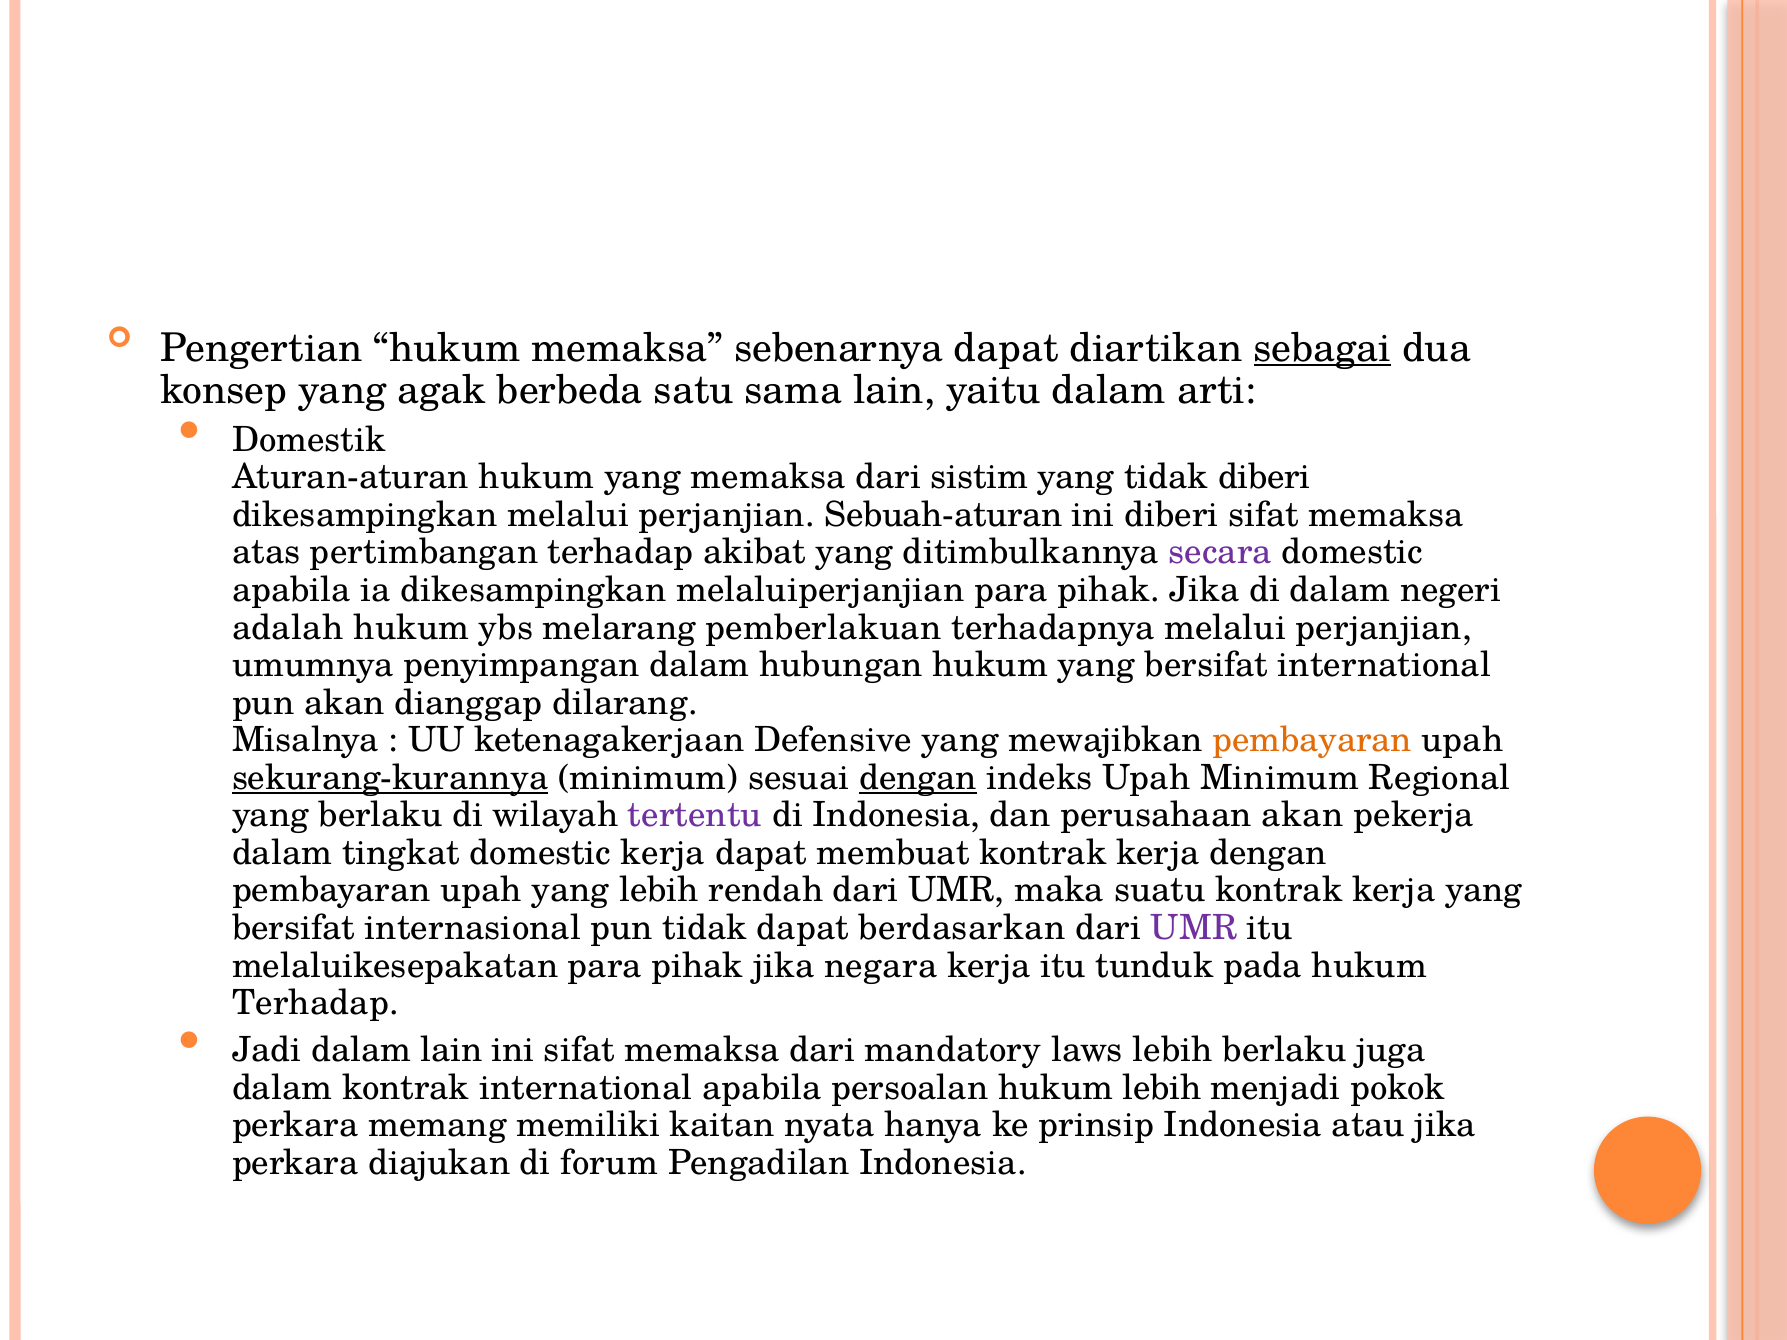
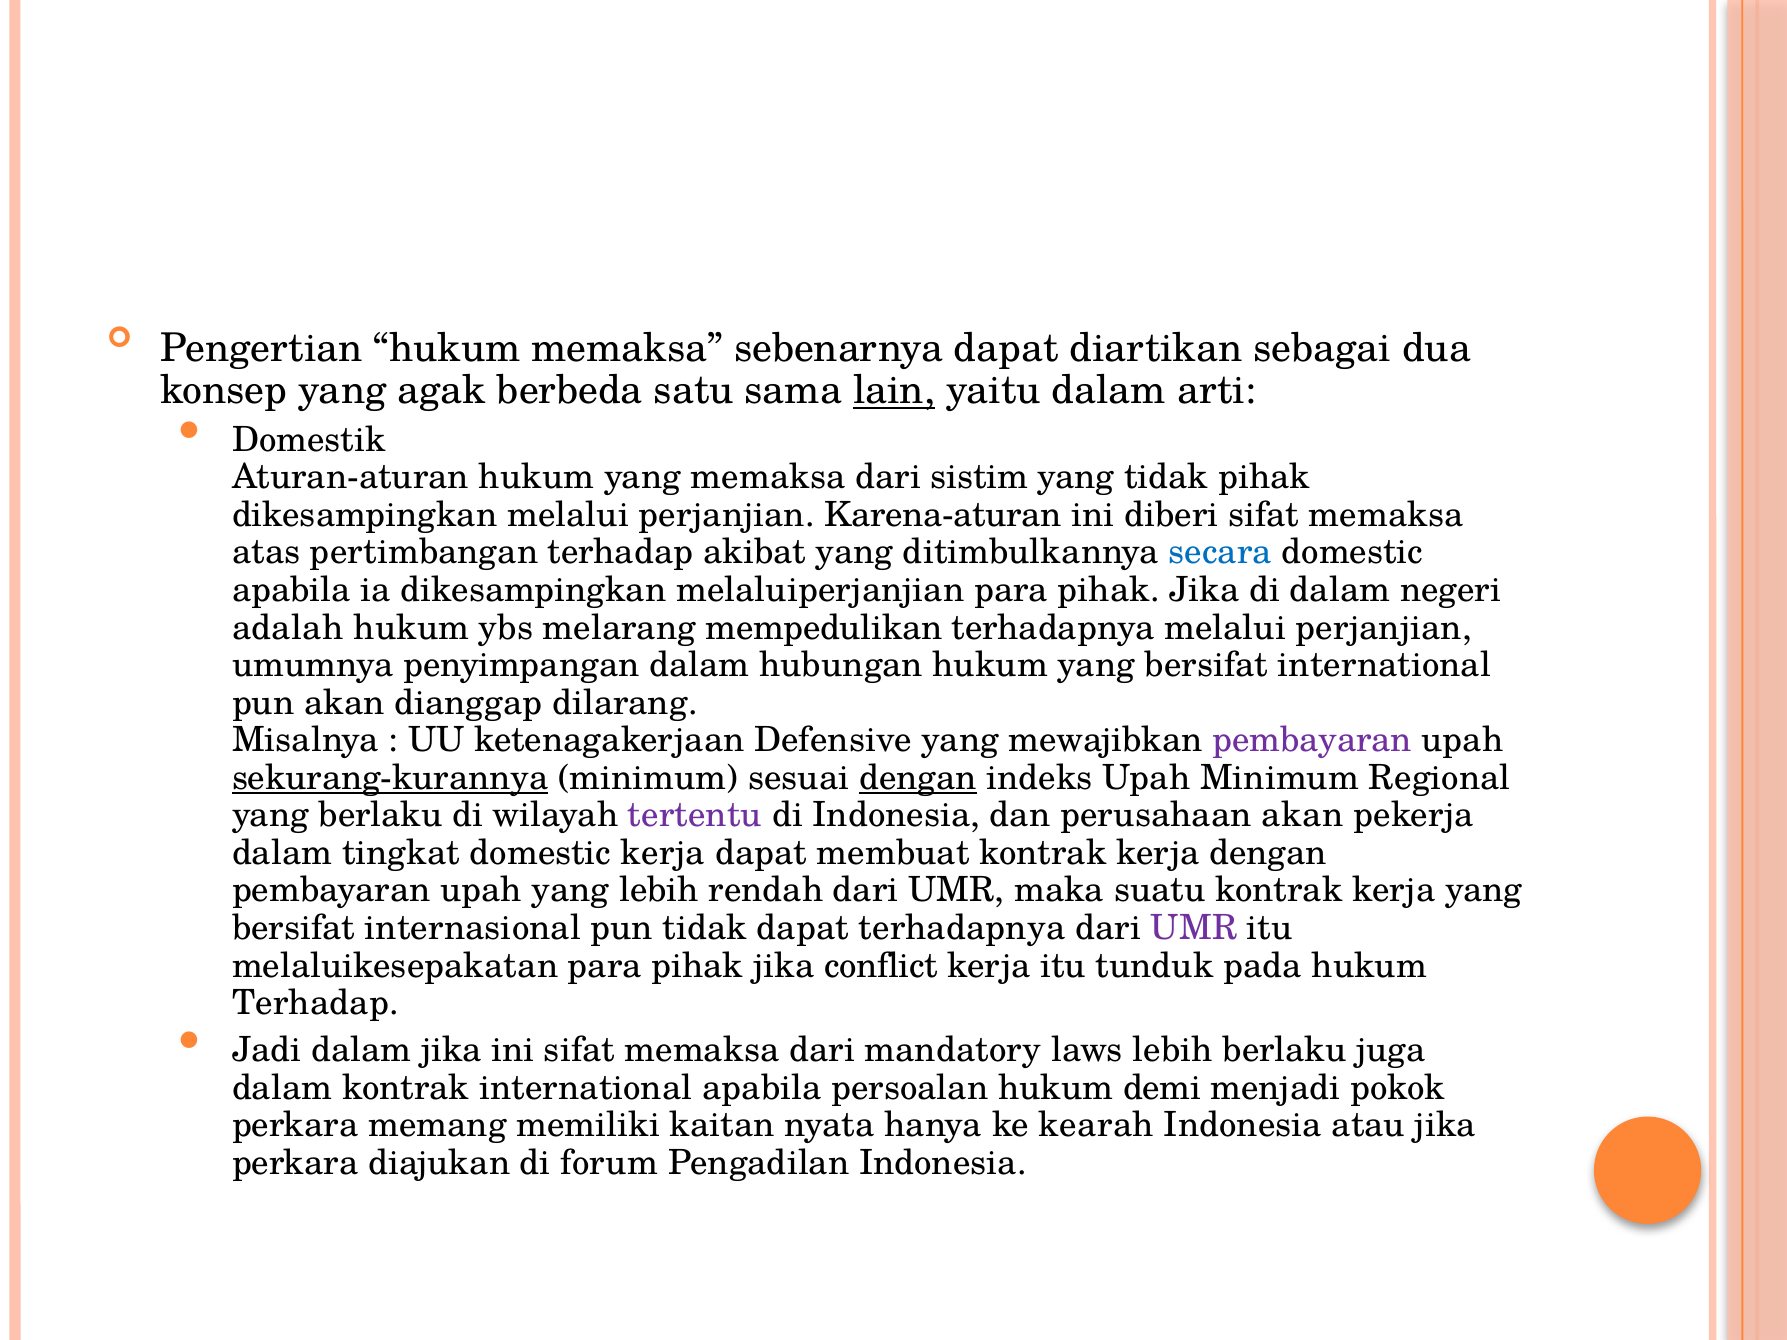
sebagai underline: present -> none (1323, 348)
lain underline: none -> present (894, 391)
tidak diberi: diberi -> pihak (1264, 477)
Sebuah-aturan: Sebuah-aturan -> Karena-aturan (943, 515)
secara colour: purple -> blue (1220, 553)
pemberlakuan: pemberlakuan -> mempedulikan (824, 628)
pembayaran colour: orange -> purple (1312, 740)
dapat berdasarkan: berdasarkan -> terhadapnya (962, 928)
negara: negara -> conflict (881, 966)
dalam lain: lain -> jika (452, 1050)
hukum lebih: lebih -> demi (1162, 1088)
prinsip: prinsip -> kearah (1096, 1125)
